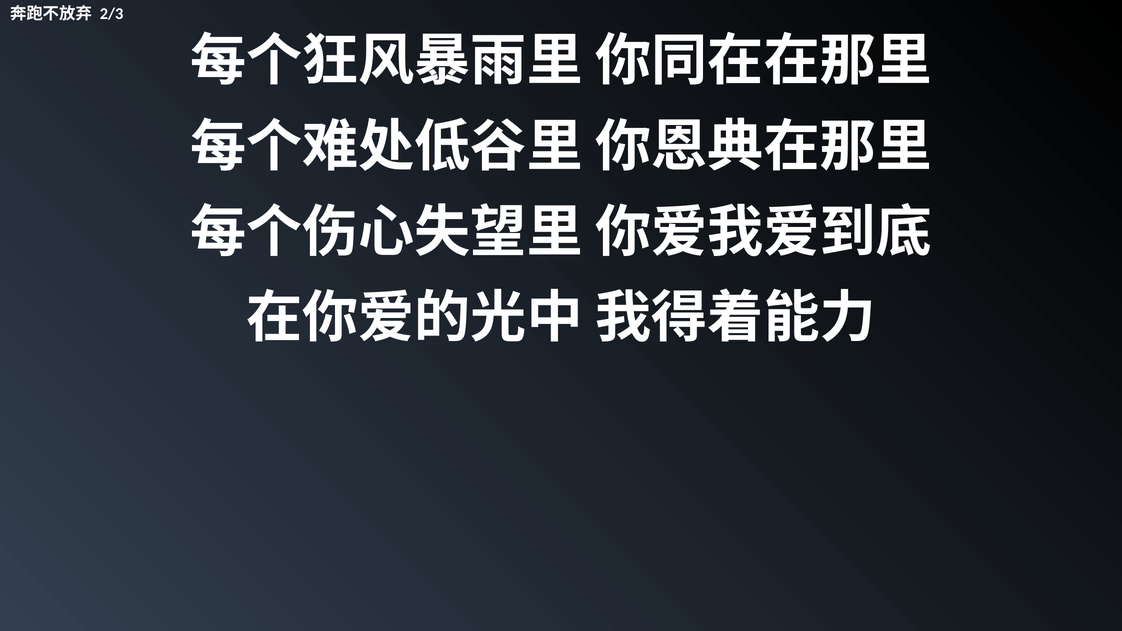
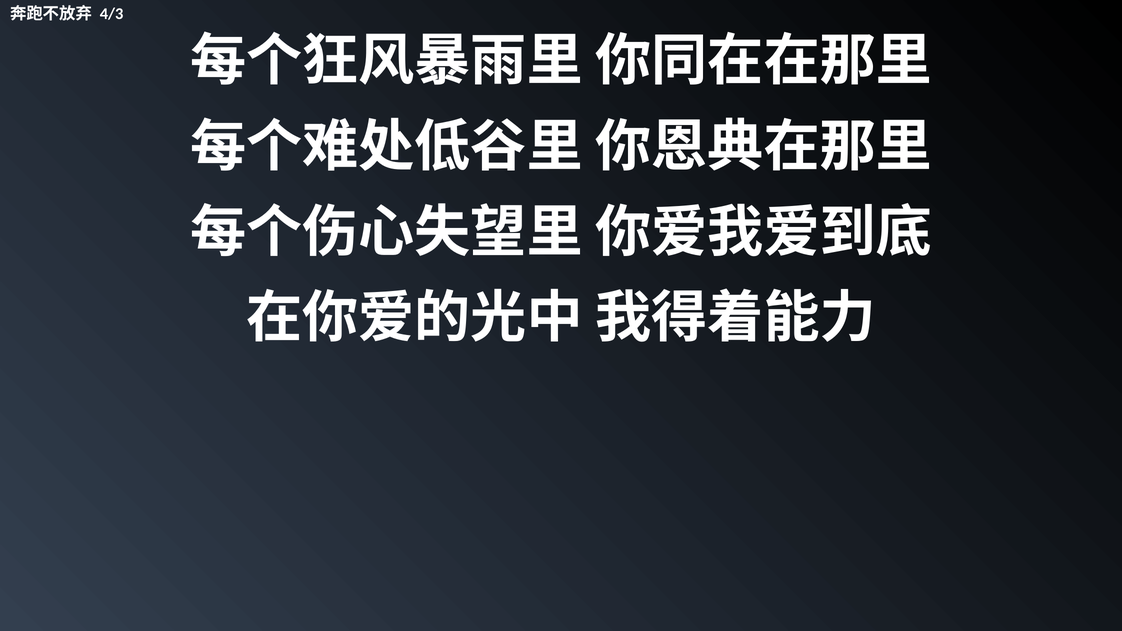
2/3: 2/3 -> 4/3 (112, 14)
